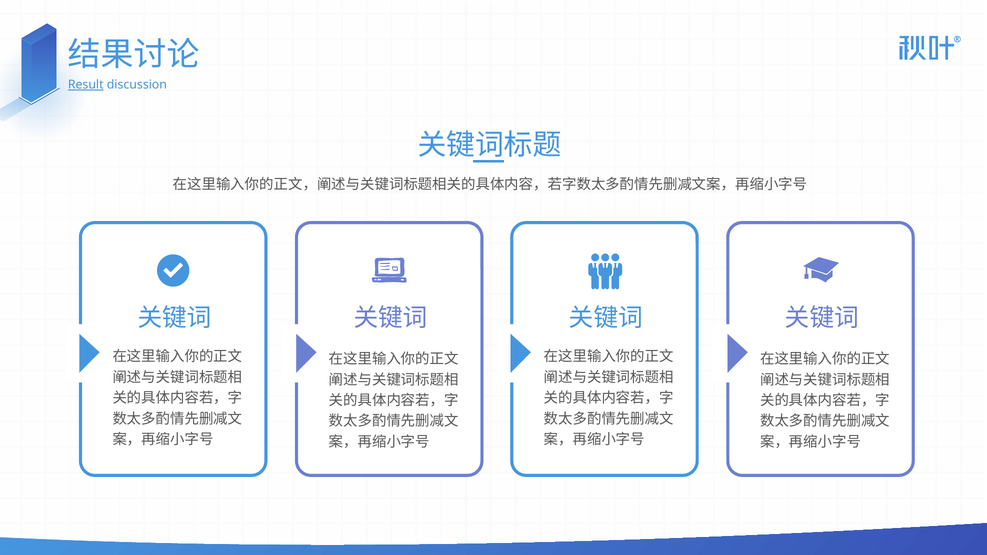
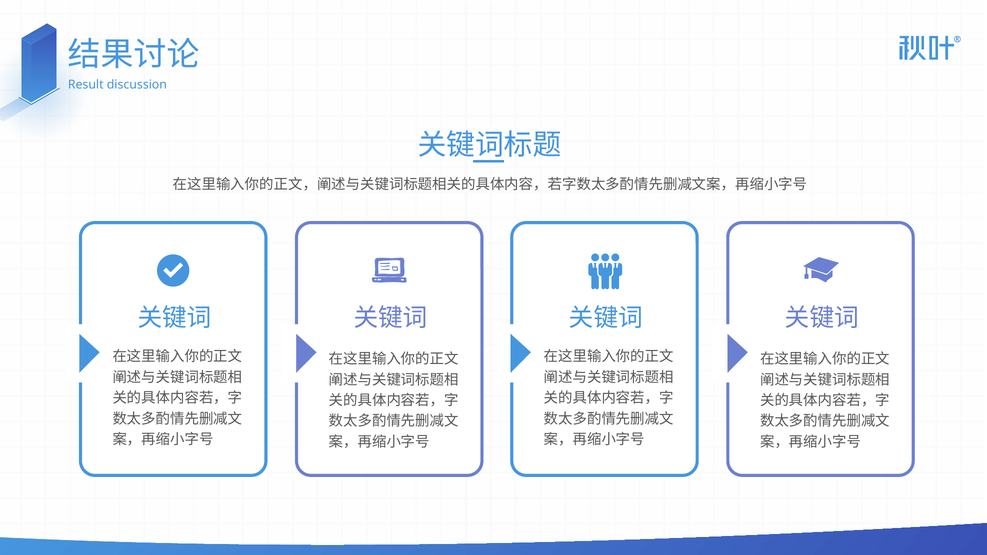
Result underline: present -> none (86, 85)
